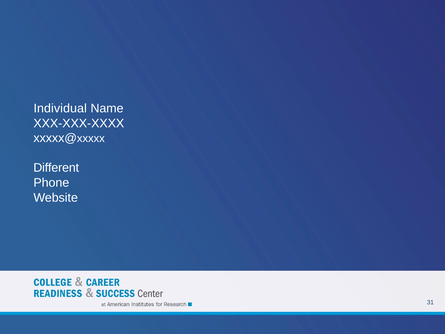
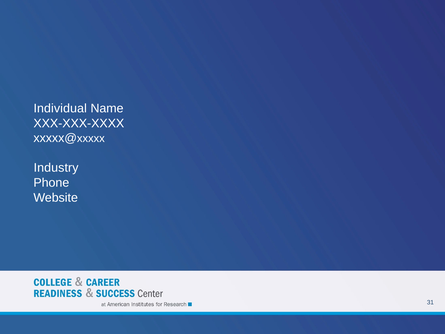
Different: Different -> Industry (56, 168)
